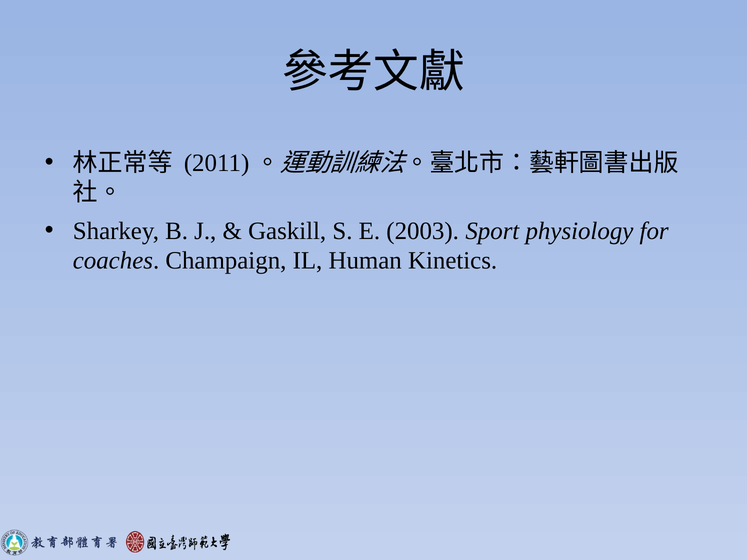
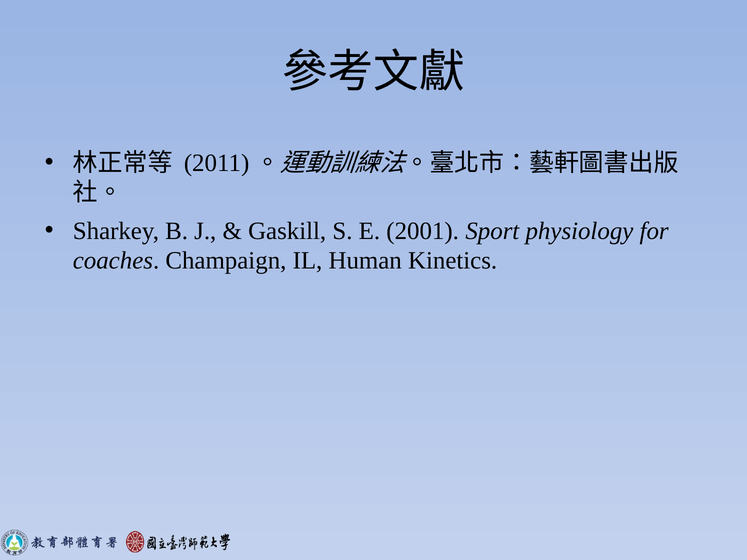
2003: 2003 -> 2001 (423, 231)
